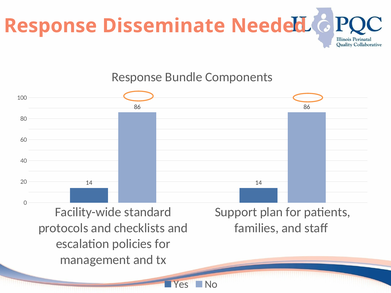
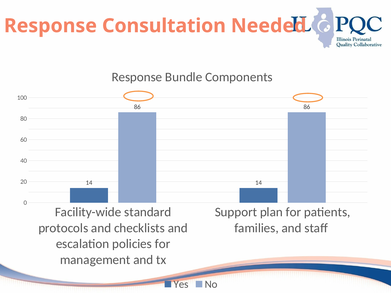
Disseminate: Disseminate -> Consultation (164, 26)
